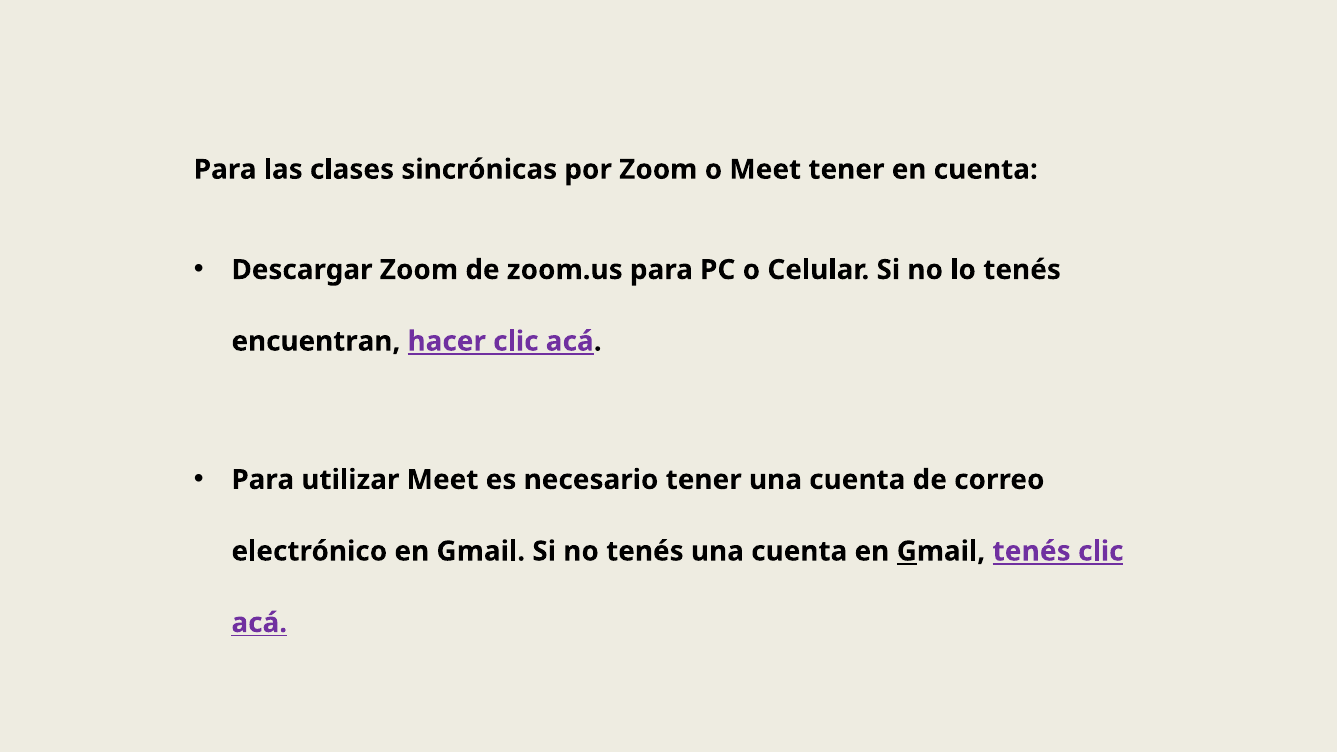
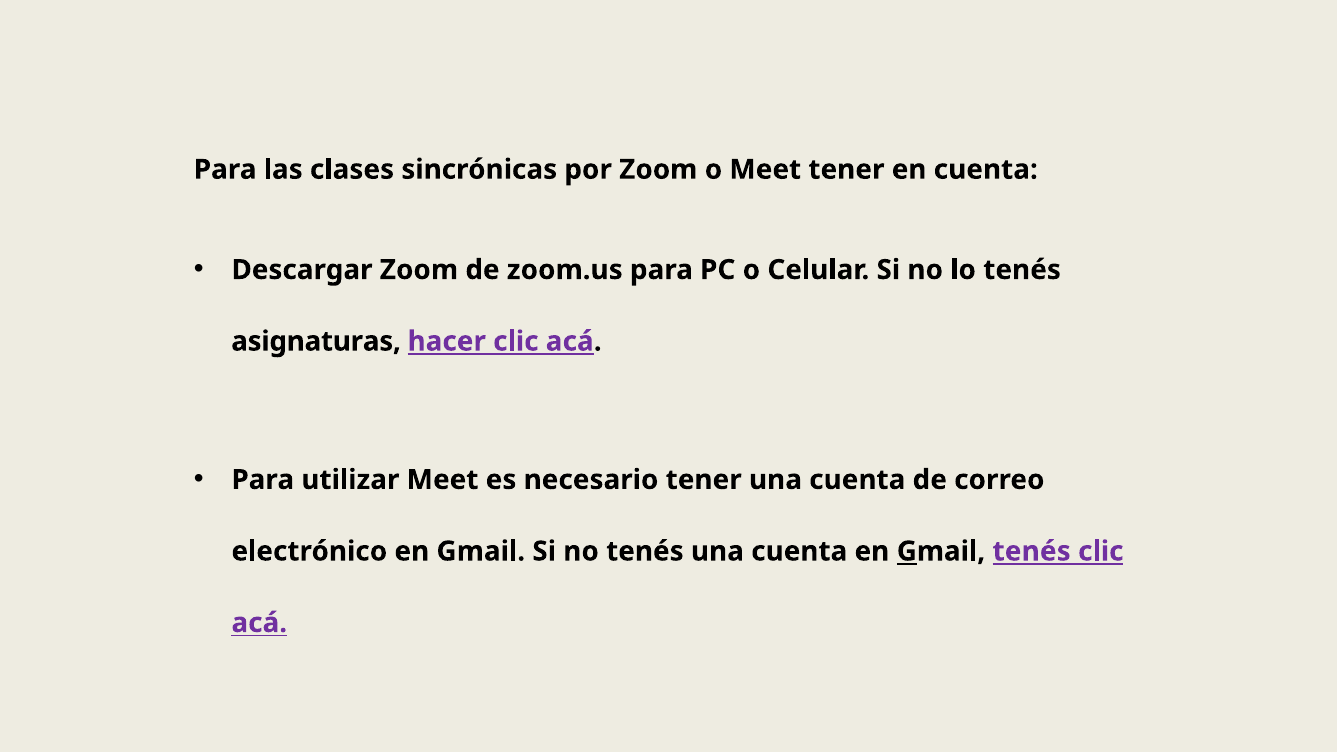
encuentran: encuentran -> asignaturas (316, 341)
